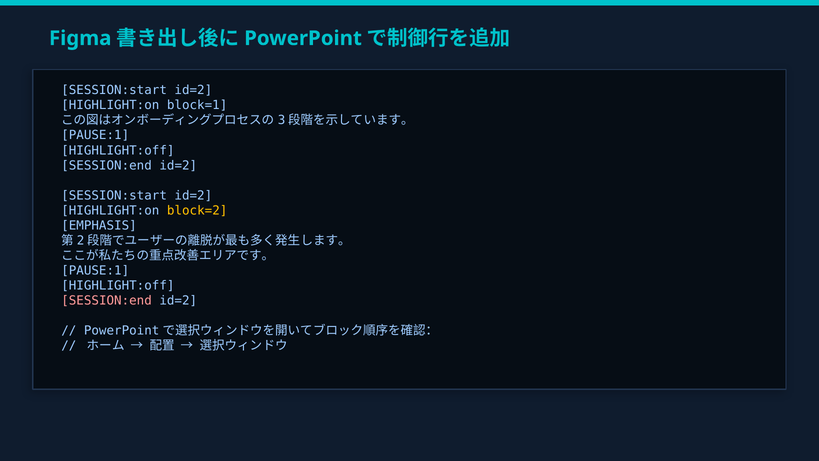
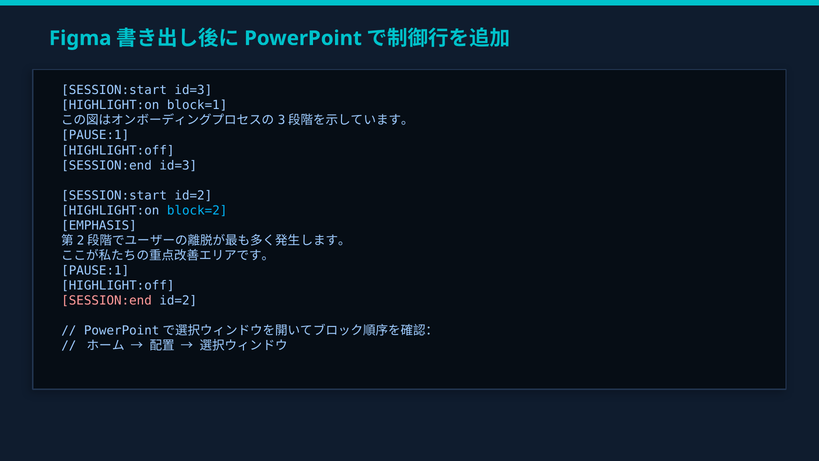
id=2: id=2 -> id=3 (193, 90)
id=2: id=2 -> id=3 (178, 165)
block=2 colour: yellow -> light blue (197, 210)
